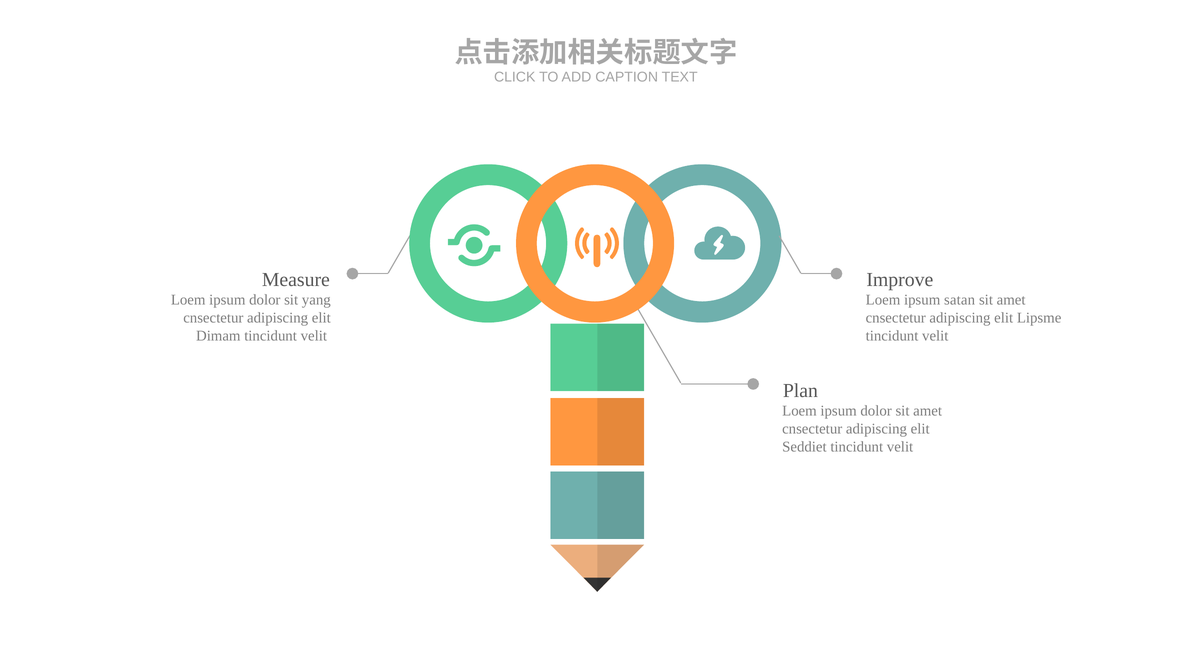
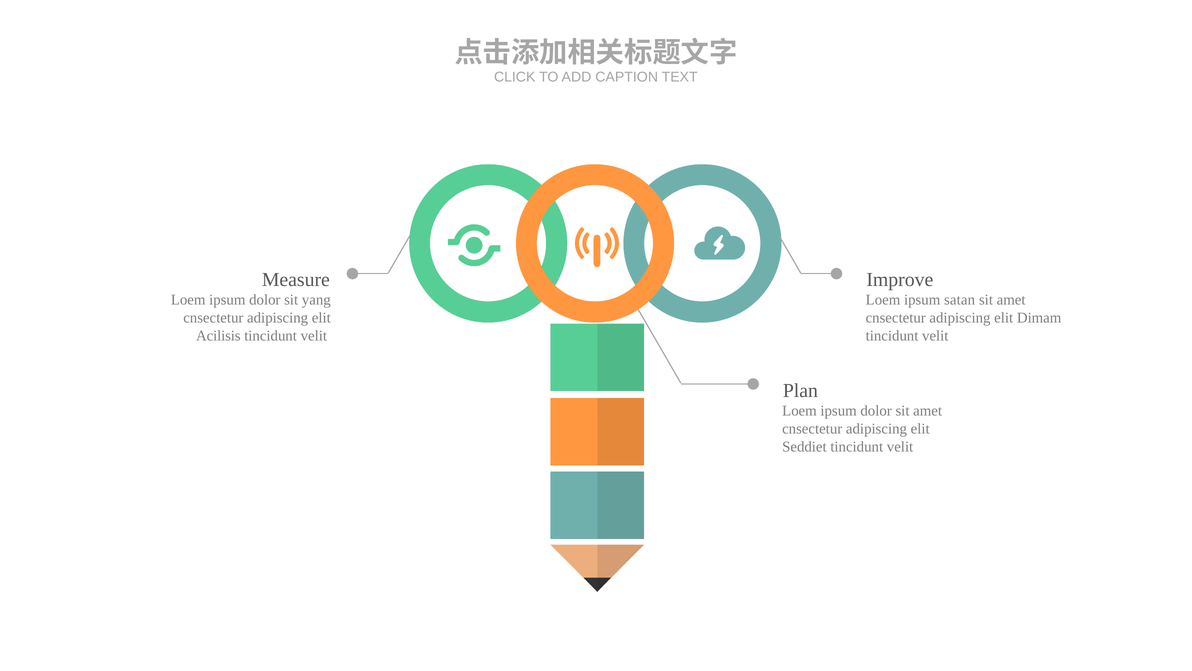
Lipsme: Lipsme -> Dimam (1039, 318)
Dimam: Dimam -> Acilisis (218, 335)
